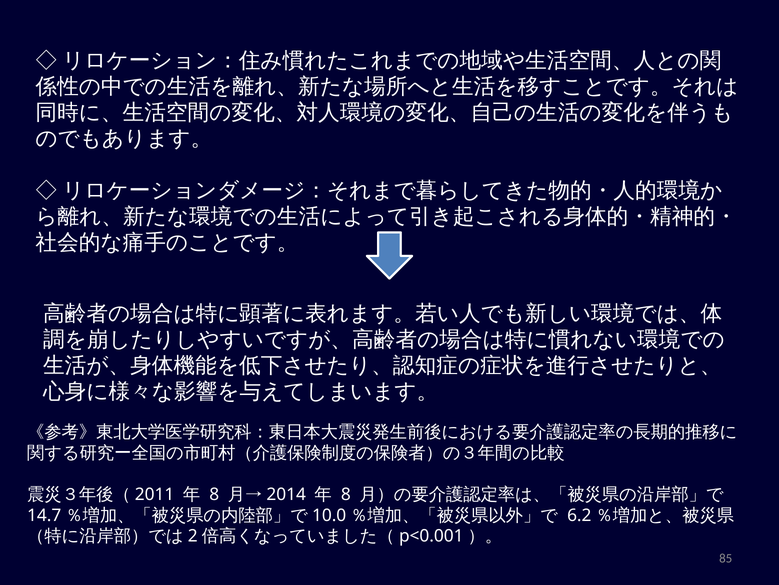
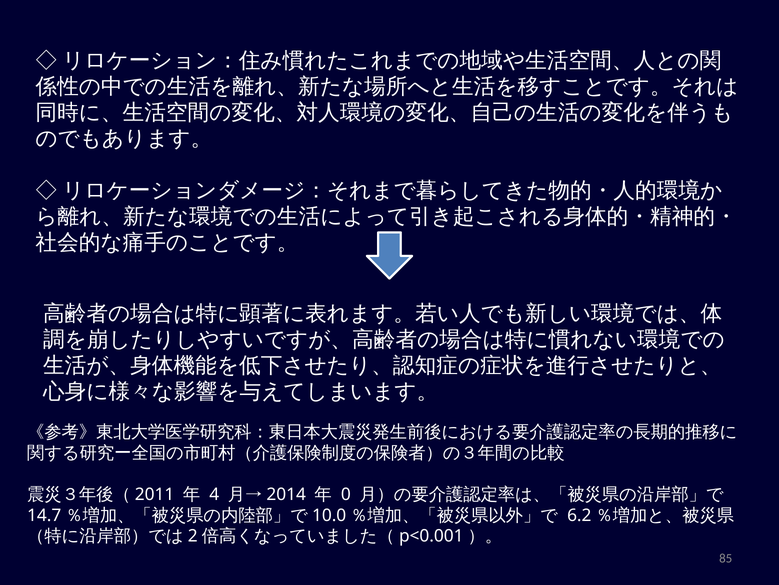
8: 8 -> 4 (214, 494)
8: 8 -> 0 (346, 494)
